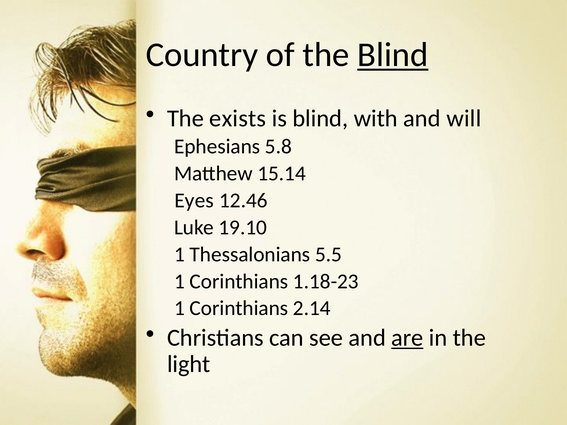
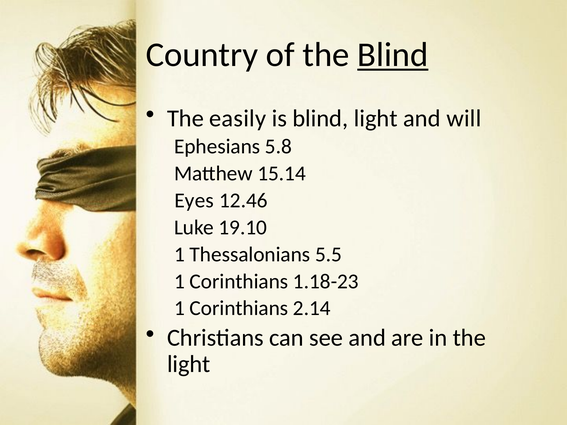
exists: exists -> easily (238, 118)
blind with: with -> light (376, 118)
are underline: present -> none (407, 338)
